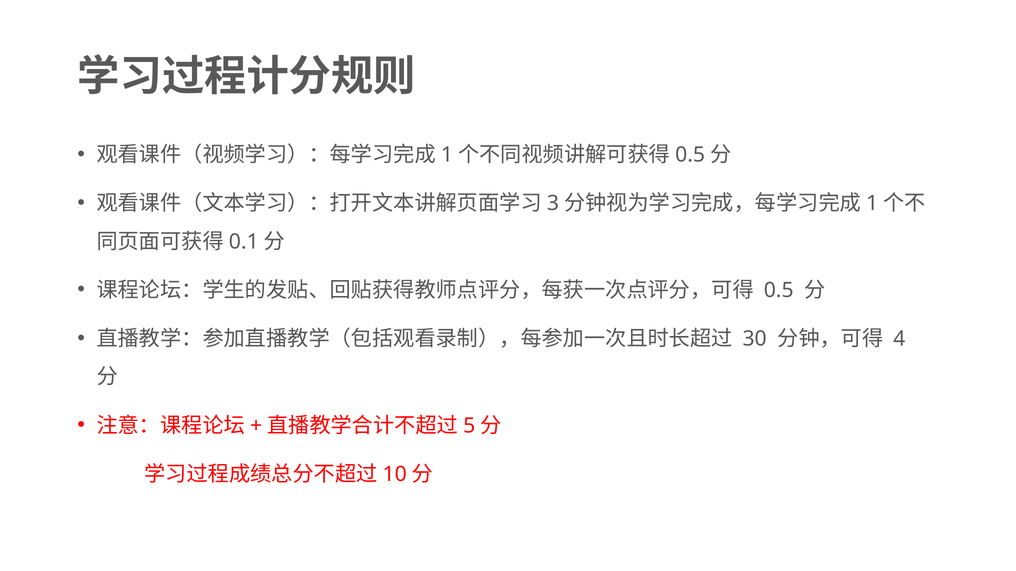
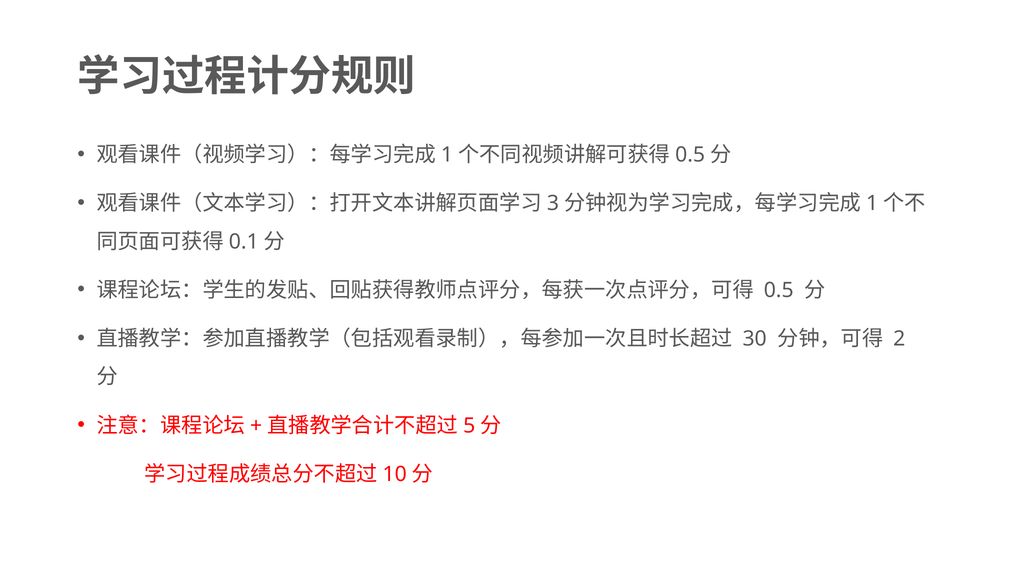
4: 4 -> 2 (899, 339)
